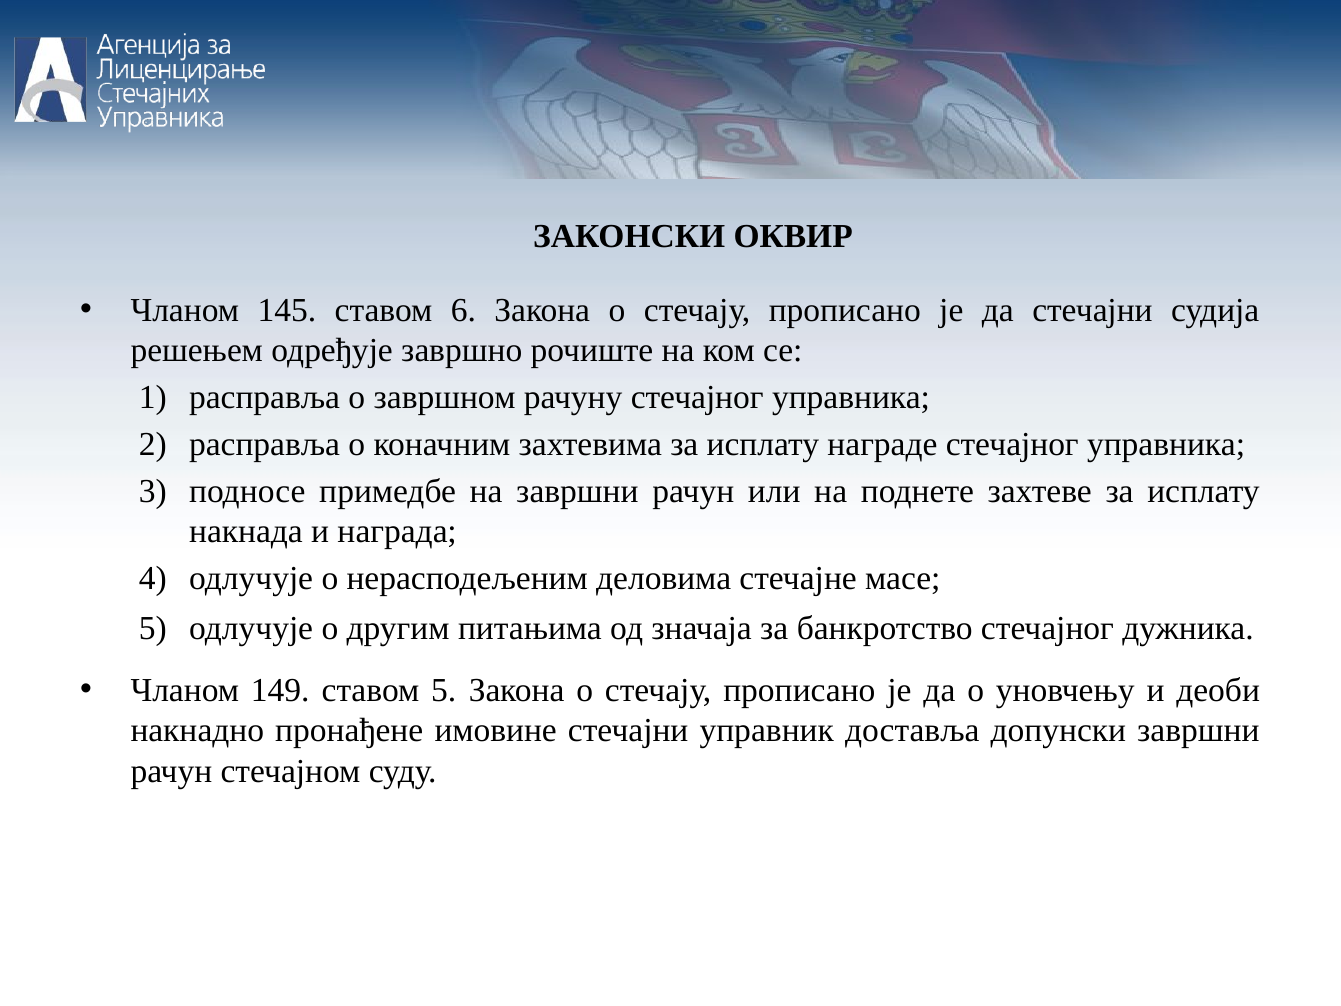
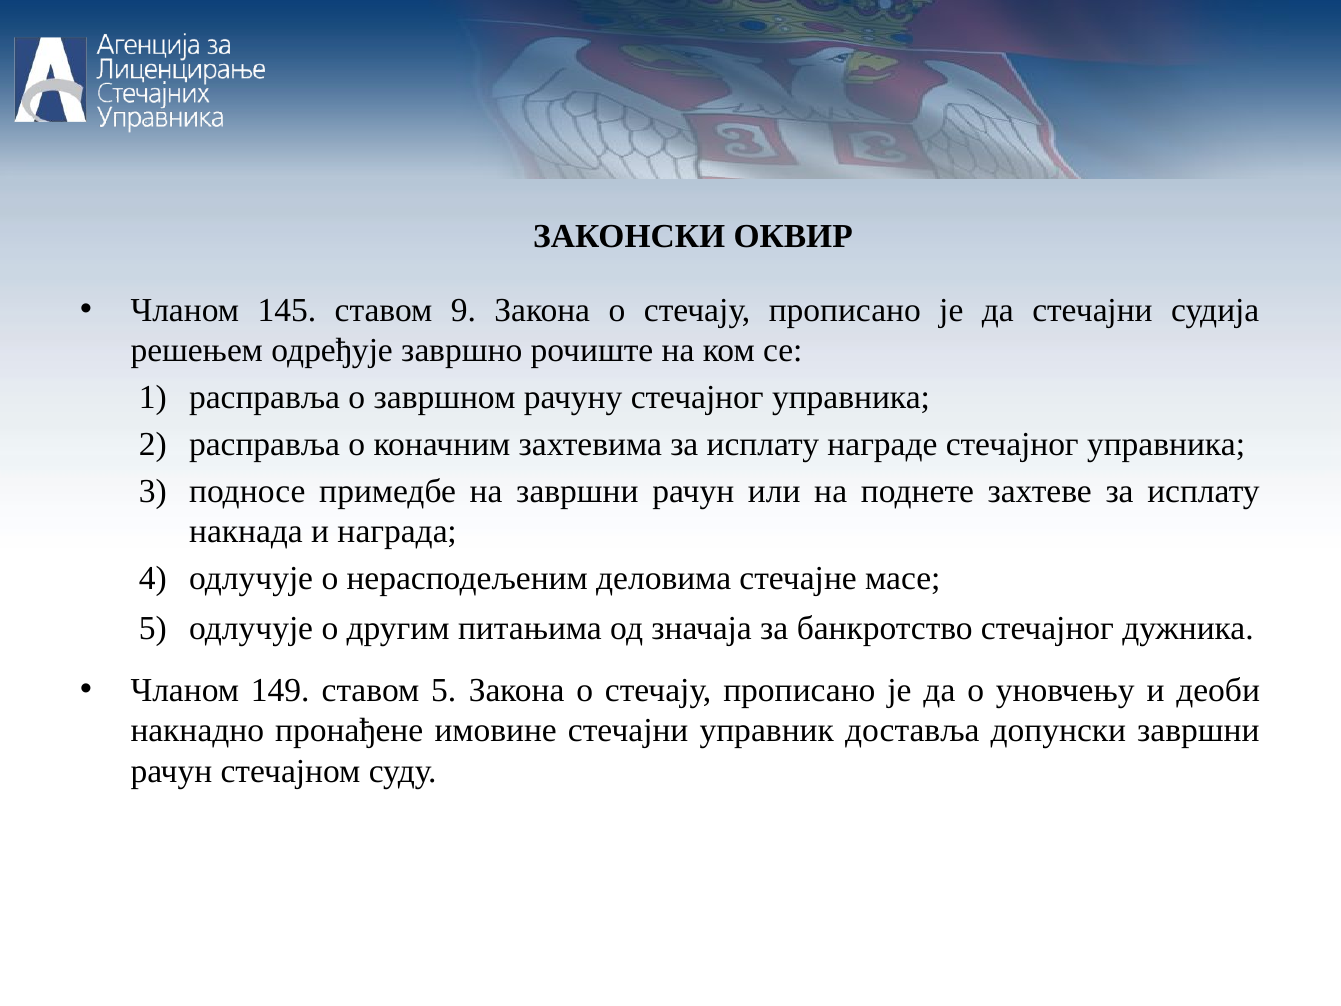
6: 6 -> 9 (463, 310)
